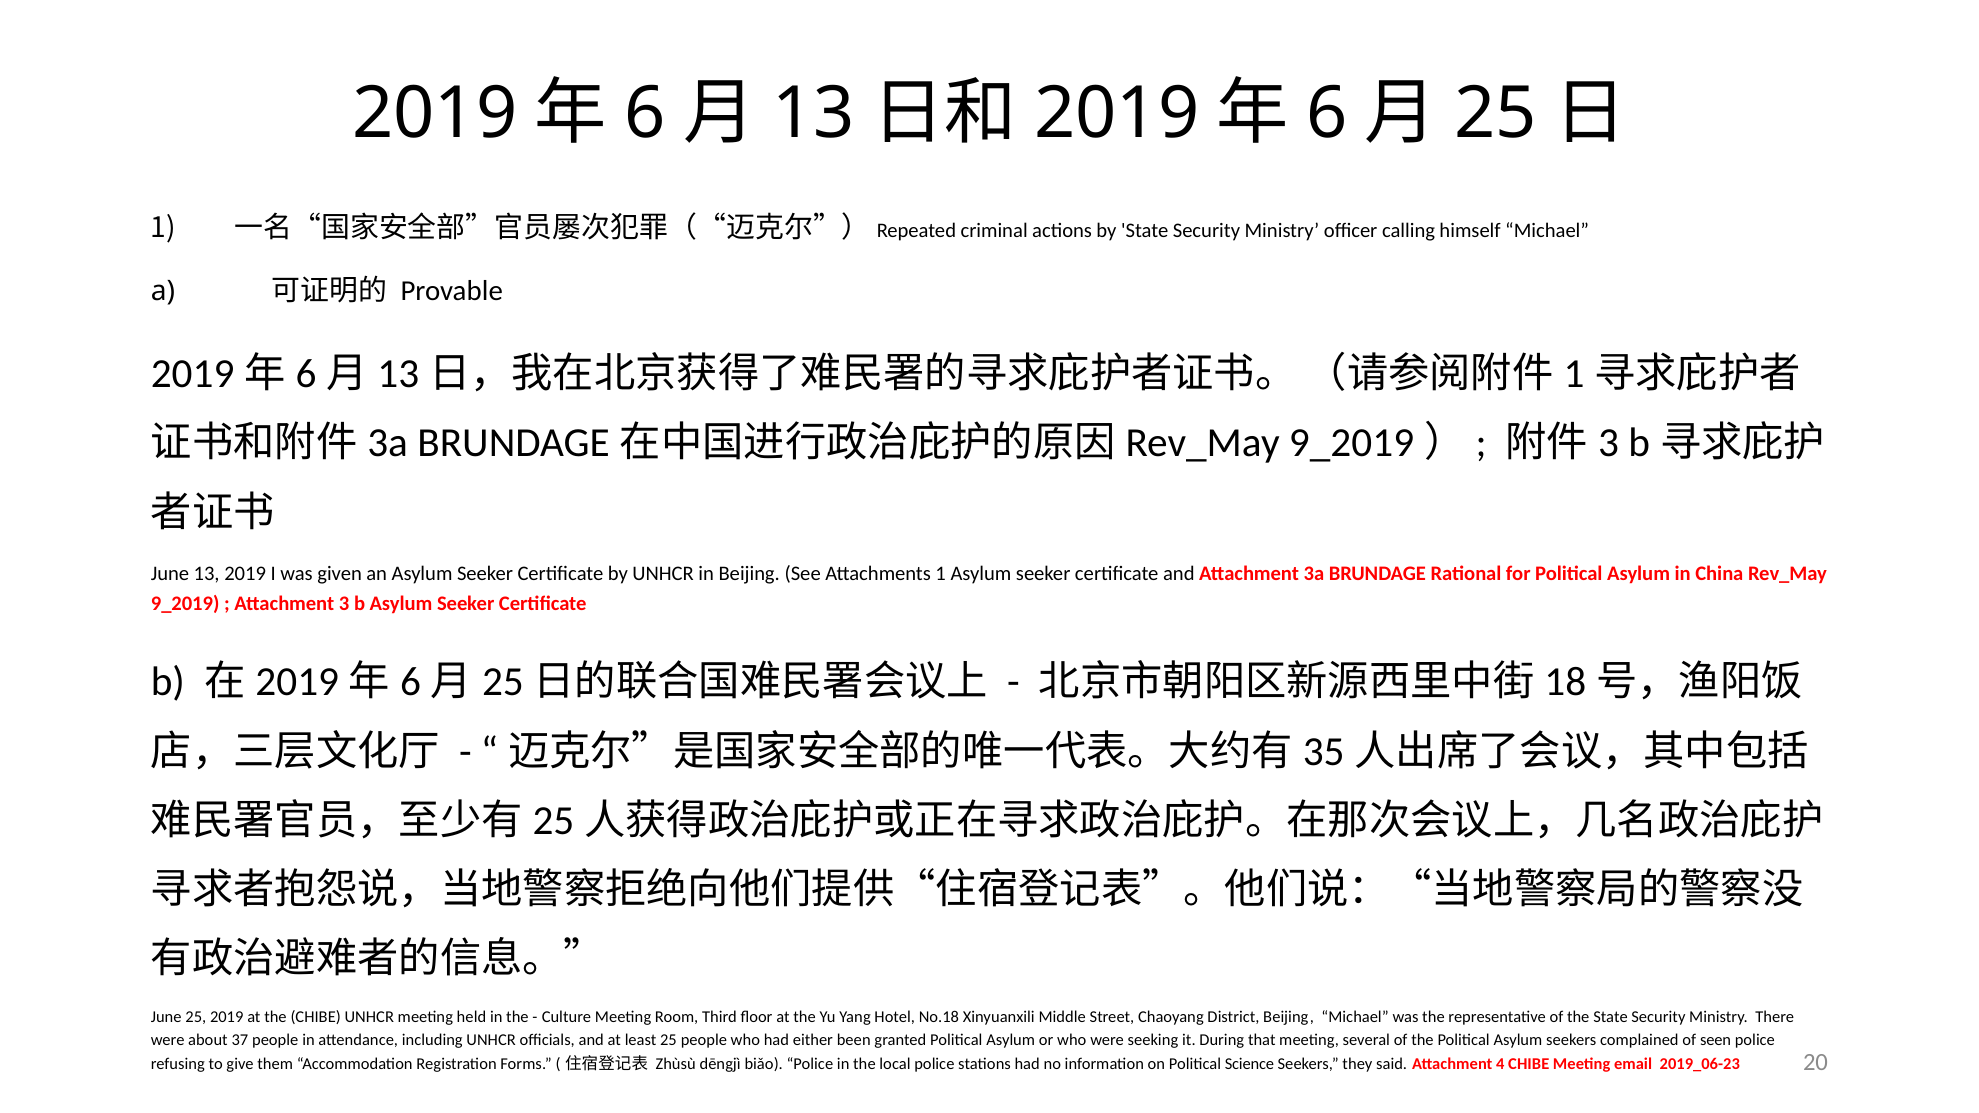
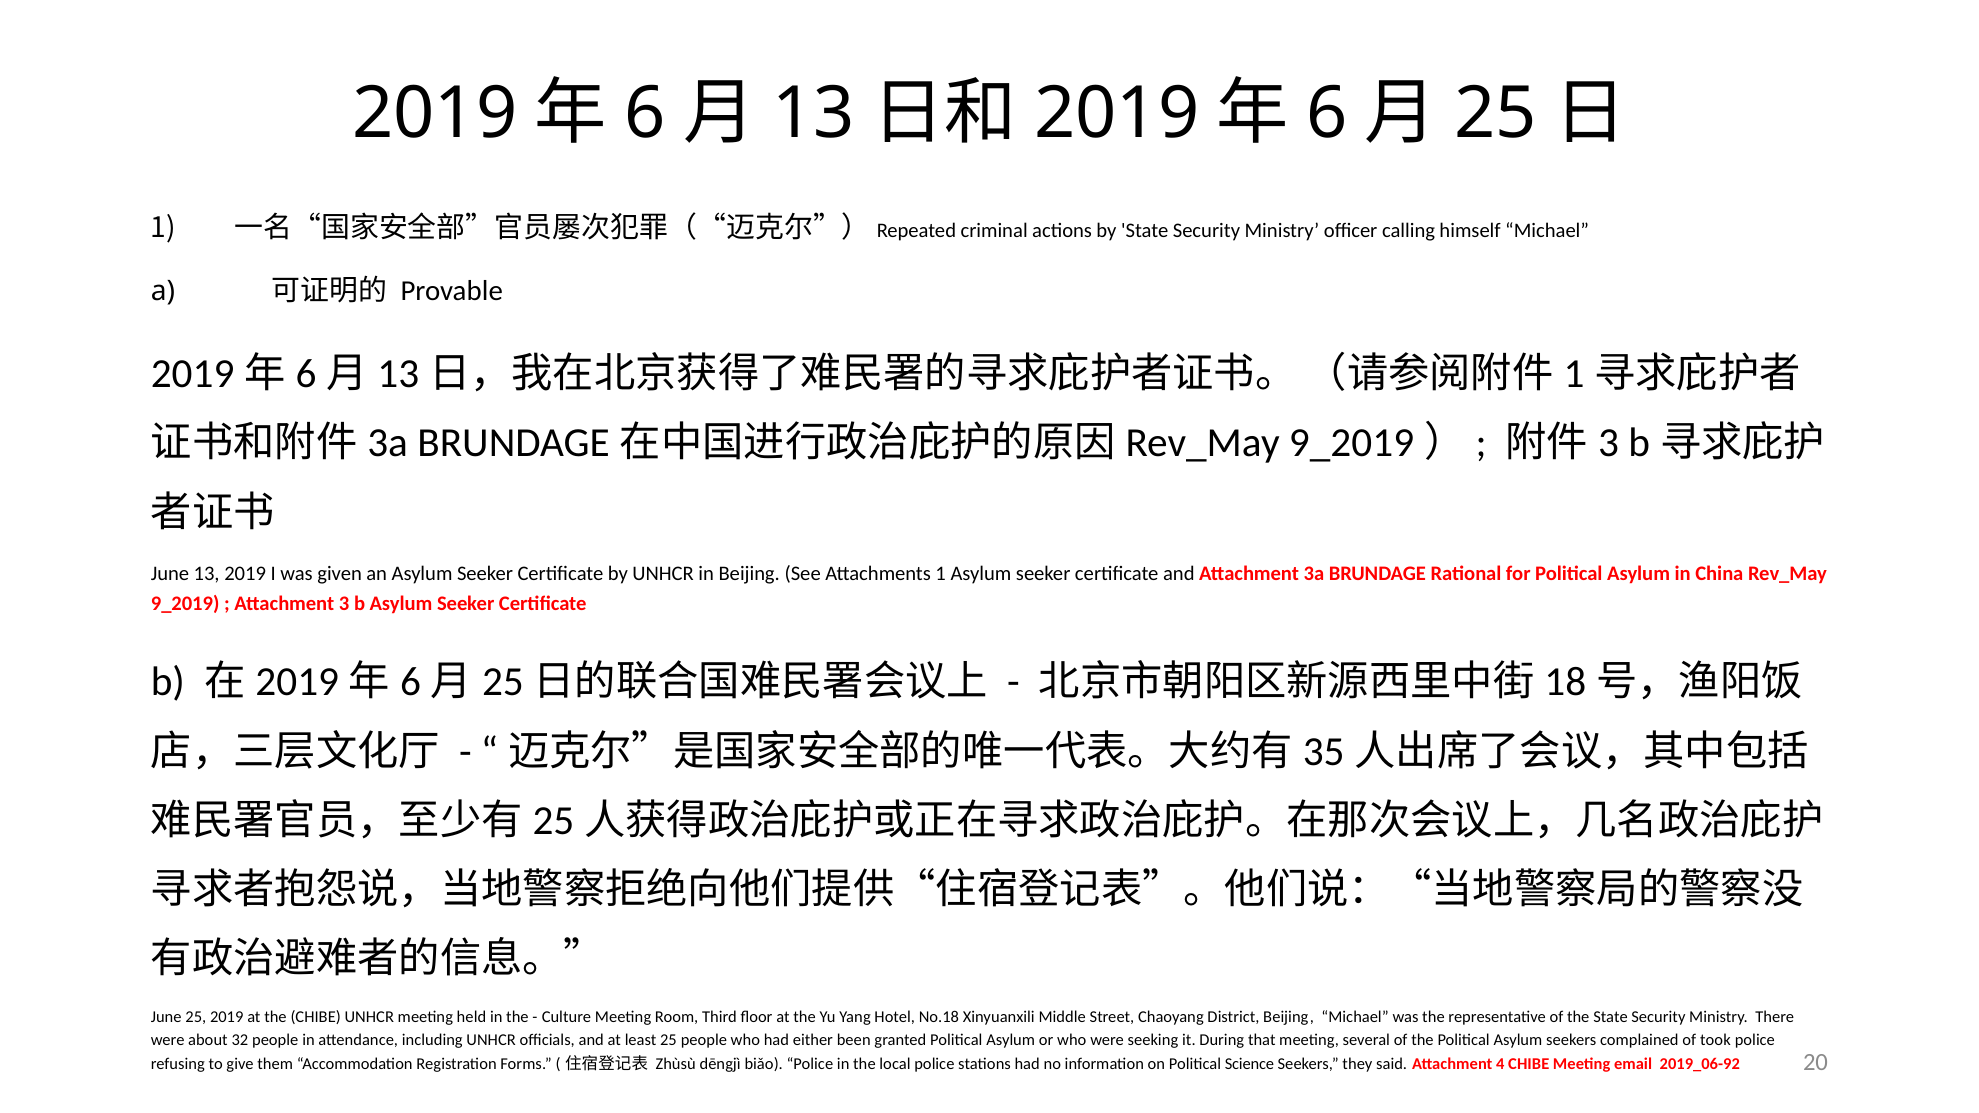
37: 37 -> 32 (240, 1040)
seen: seen -> took (1715, 1040)
2019_06-23: 2019_06-23 -> 2019_06-92 (1700, 1064)
